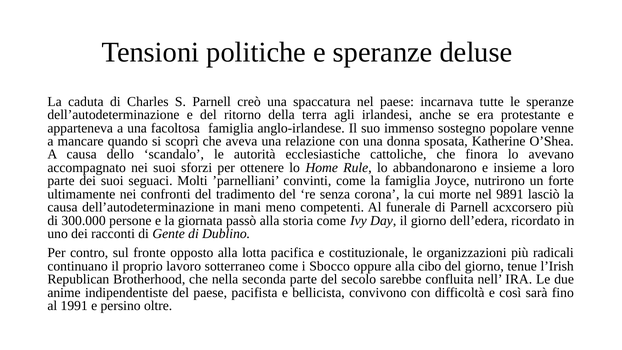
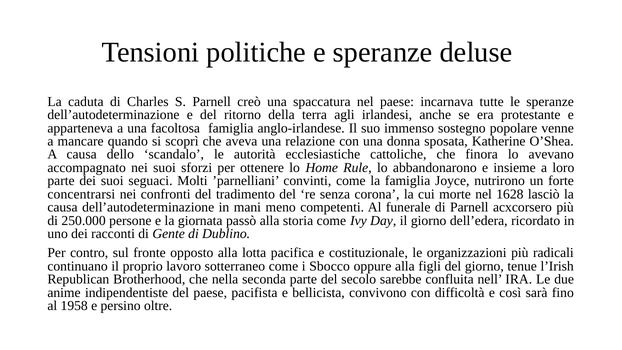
ultimamente: ultimamente -> concentrarsi (81, 194)
9891: 9891 -> 1628 (510, 194)
300.000: 300.000 -> 250.000 (84, 221)
cibo: cibo -> figli (430, 266)
1991: 1991 -> 1958 (74, 306)
